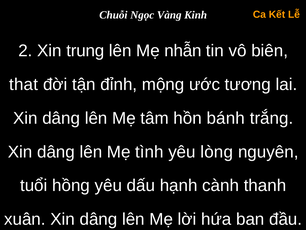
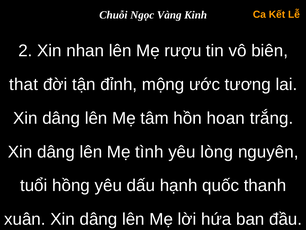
trung: trung -> nhan (85, 51)
nhẫn: nhẫn -> rượu (183, 51)
bánh: bánh -> hoan (226, 118)
cành: cành -> quốc (221, 185)
